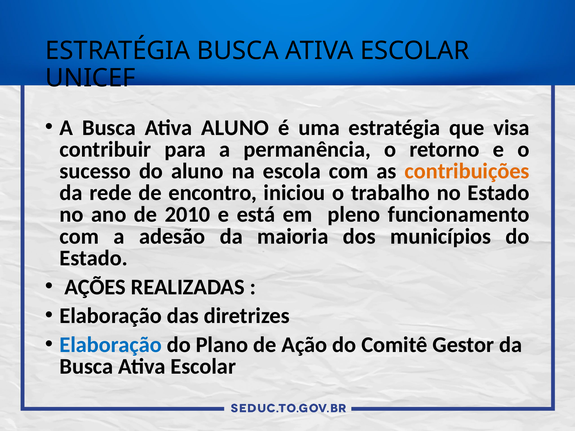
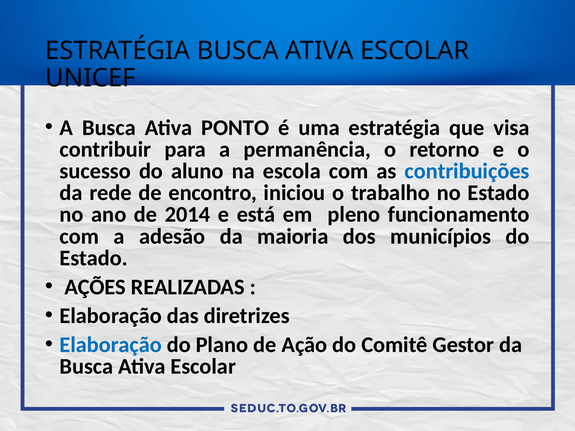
Ativa ALUNO: ALUNO -> PONTO (235, 128)
contribuições colour: orange -> blue (467, 171)
2010: 2010 -> 2014 (188, 215)
